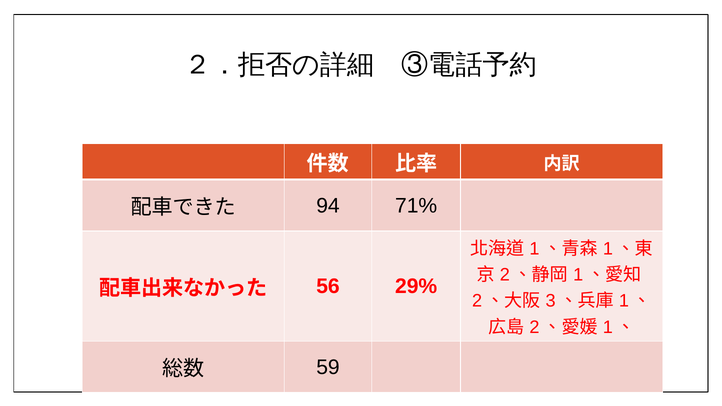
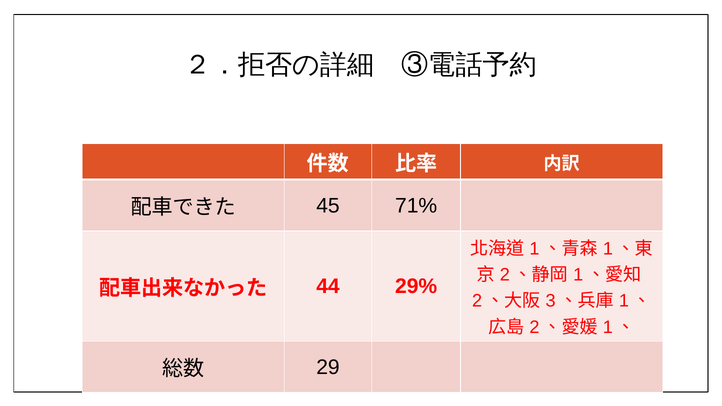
94: 94 -> 45 (328, 206)
56: 56 -> 44 (328, 286)
59: 59 -> 29 (328, 367)
